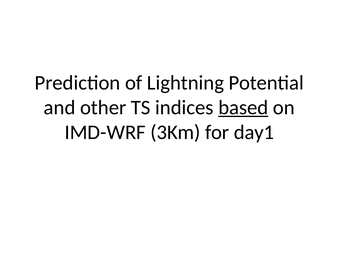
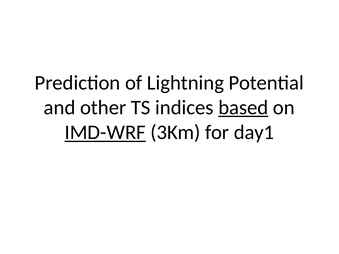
IMD-WRF underline: none -> present (105, 133)
